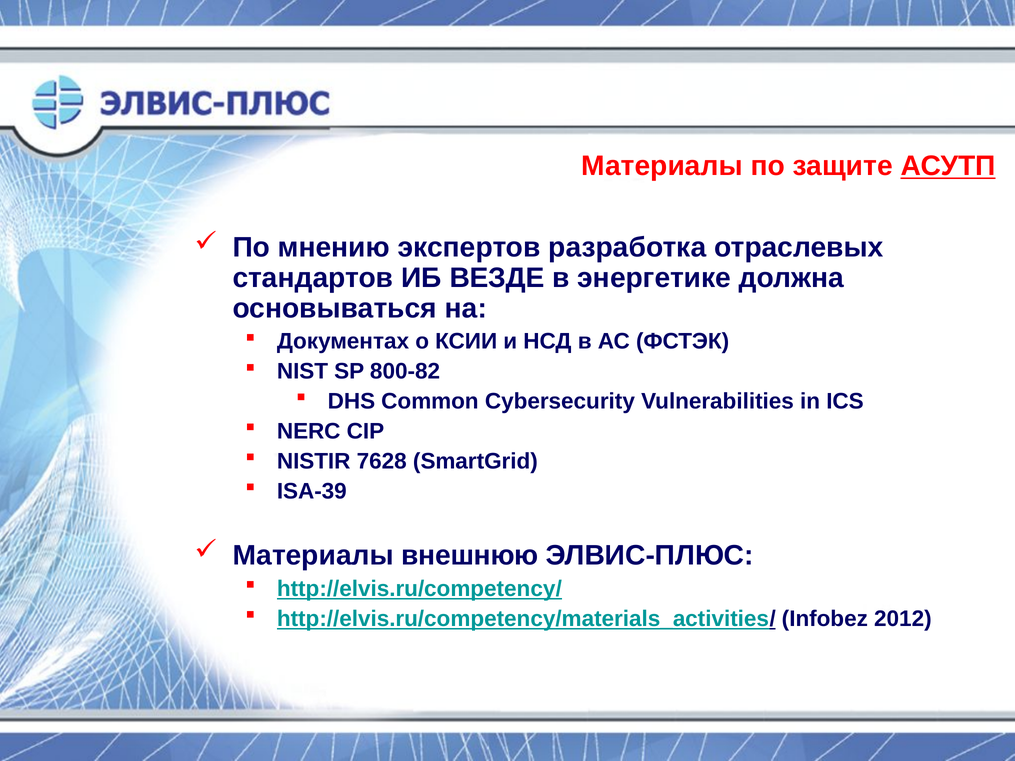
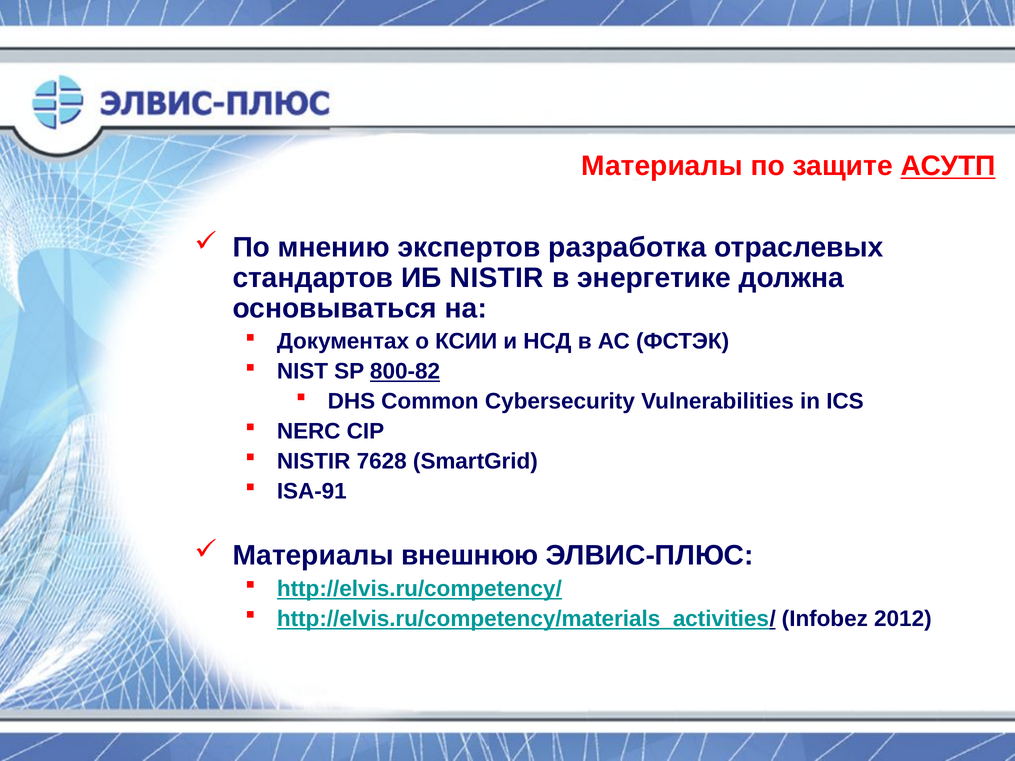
ИБ ВЕЗДЕ: ВЕЗДЕ -> NISTIR (497, 278)
800-82 underline: none -> present (405, 372)
ISA-39: ISA-39 -> ISA-91 (312, 491)
